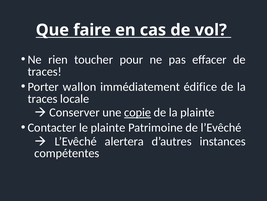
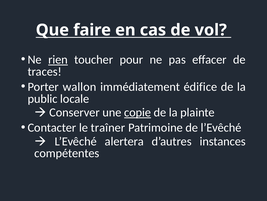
rien underline: none -> present (58, 59)
traces: traces -> public (43, 98)
le plainte: plainte -> traîner (108, 127)
